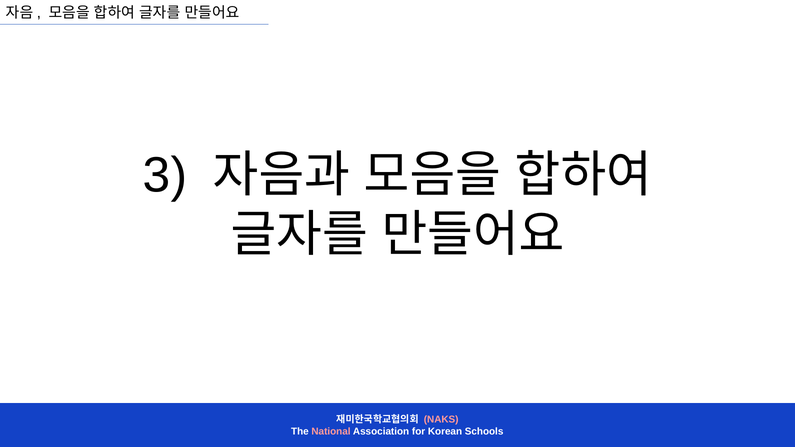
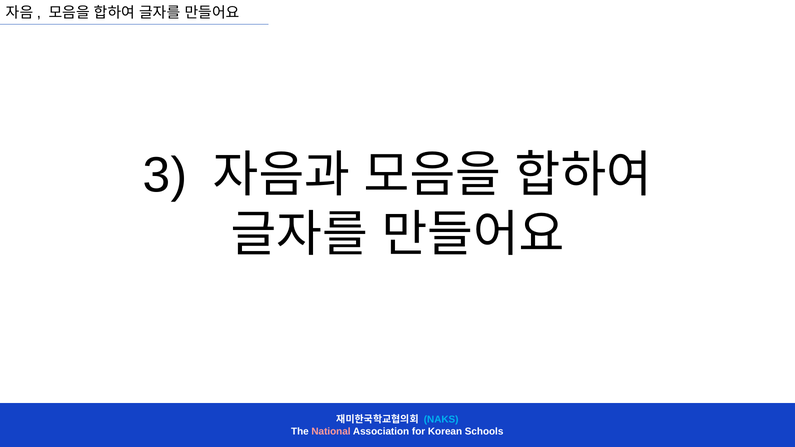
NAKS colour: pink -> light blue (441, 420)
